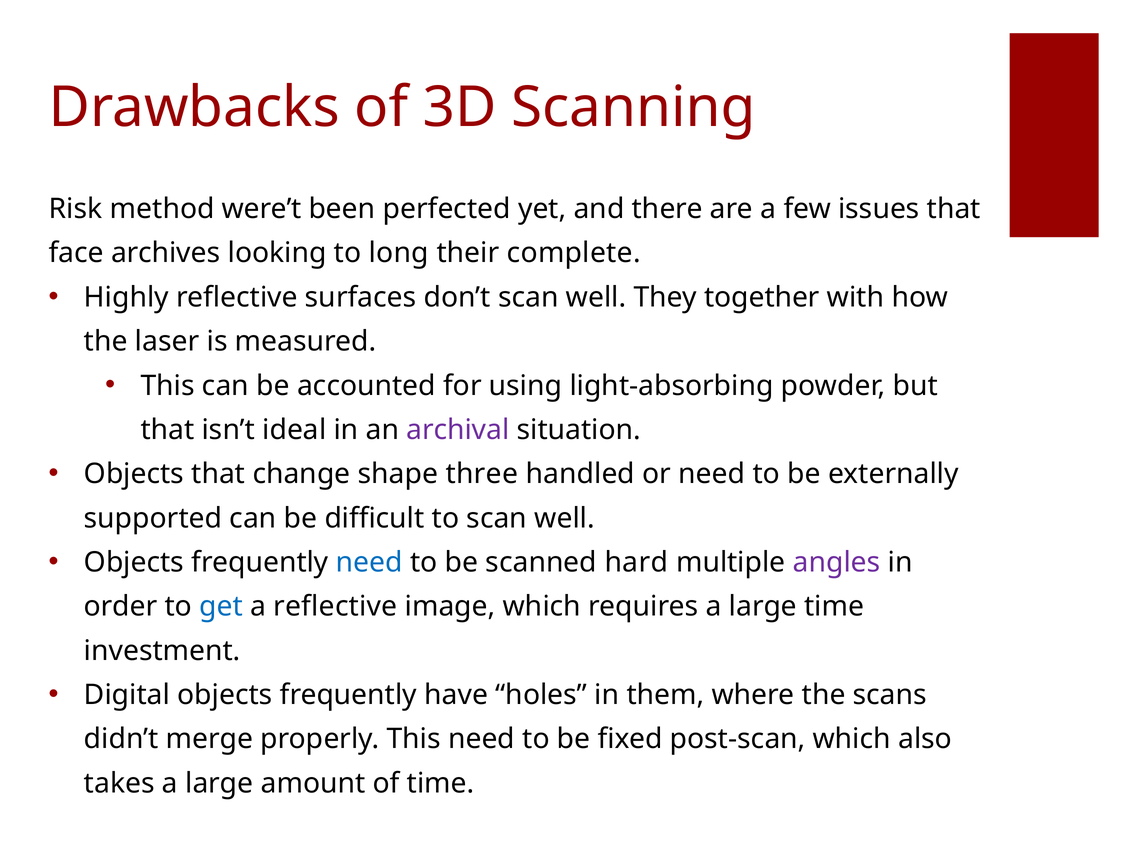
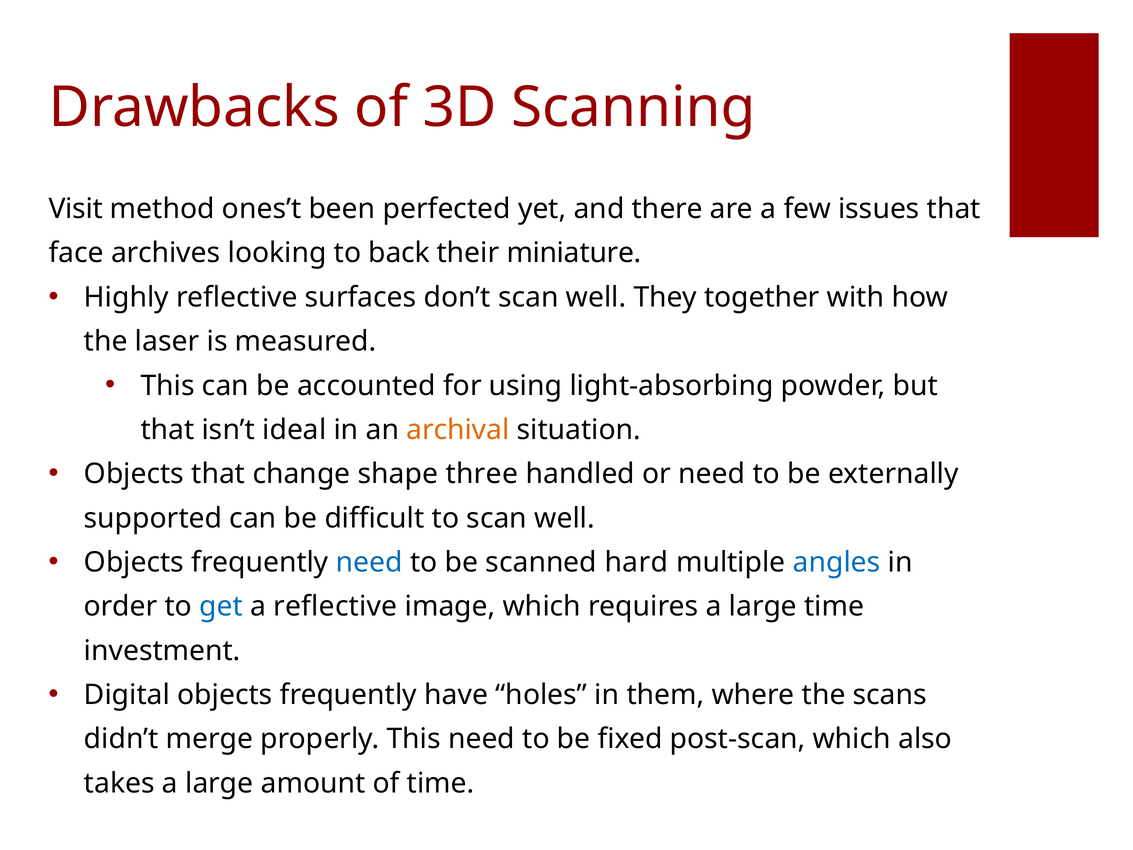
Risk: Risk -> Visit (76, 209)
were’t: were’t -> ones’t (262, 209)
long: long -> back (399, 253)
complete: complete -> miniature (574, 253)
archival colour: purple -> orange (458, 430)
angles colour: purple -> blue (837, 562)
